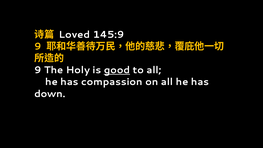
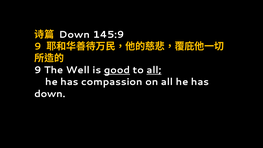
Loved: Loved -> Down (74, 35)
Holy: Holy -> Well (78, 70)
all underline: none -> present (154, 70)
